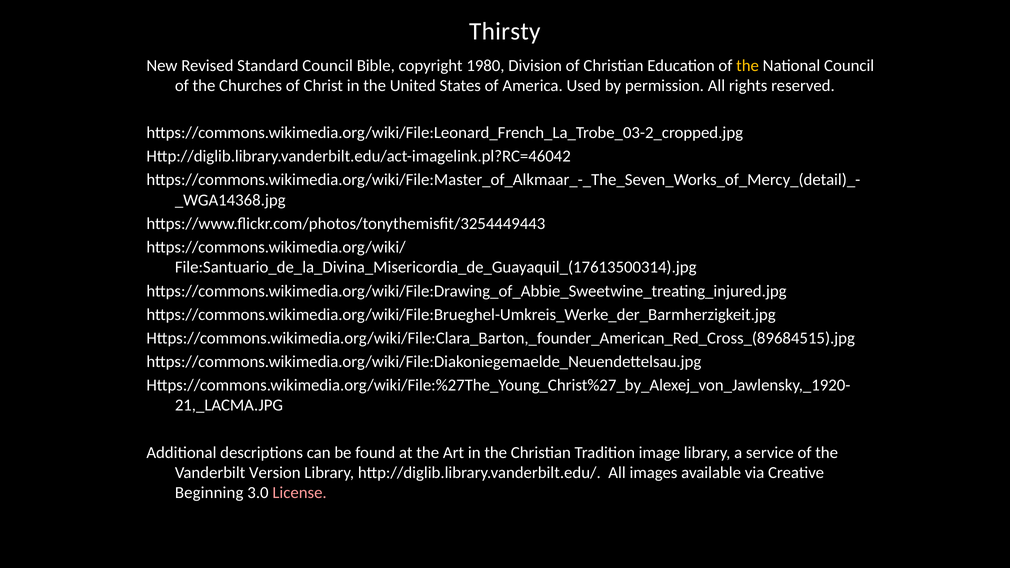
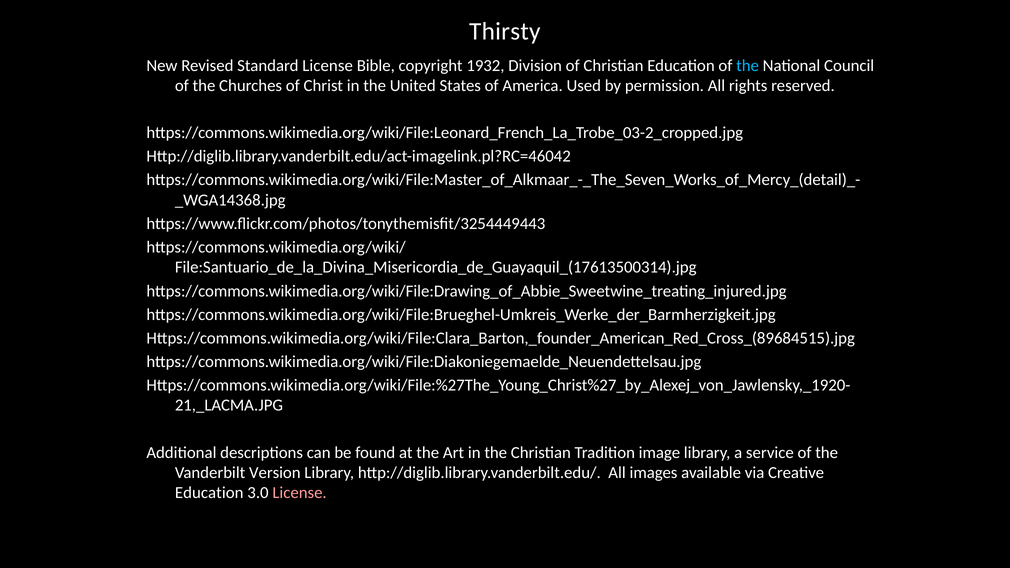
Standard Council: Council -> License (328, 66)
1980: 1980 -> 1932 (485, 66)
the colour: yellow -> light blue (748, 66)
Beginning: Beginning -> Education (209, 493)
